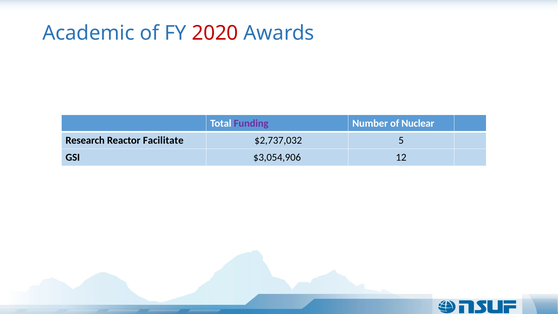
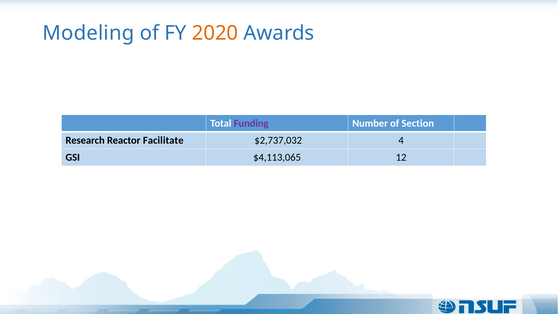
Academic: Academic -> Modeling (88, 33)
2020 colour: red -> orange (215, 33)
Nuclear: Nuclear -> Section (418, 123)
5: 5 -> 4 (401, 140)
$3,054,906: $3,054,906 -> $4,113,065 (277, 157)
